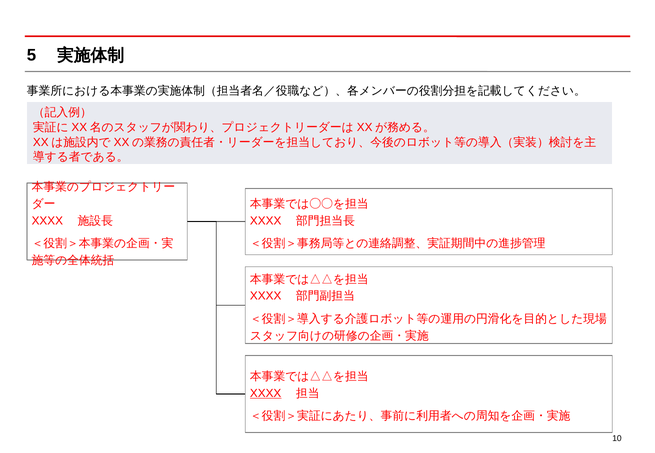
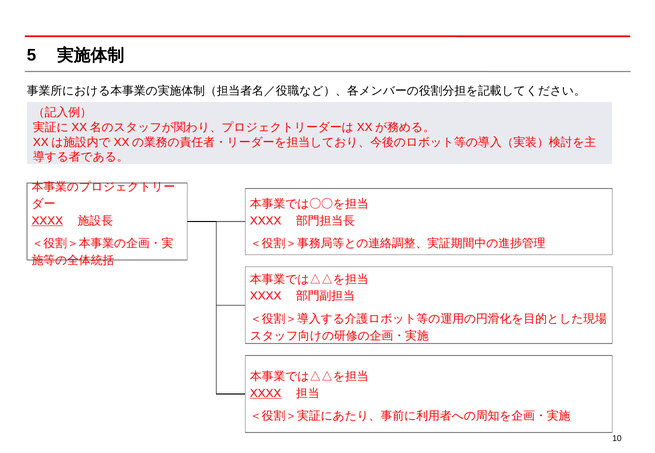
XXXX underline: none -> present (47, 221)
